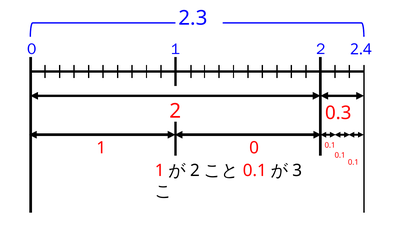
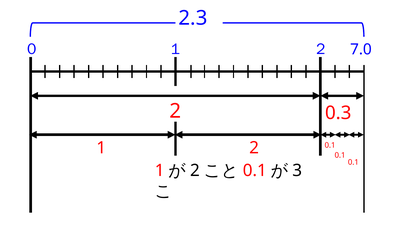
2.4: 2.4 -> 7.0 (361, 49)
1 0: 0 -> 2 (254, 148)
